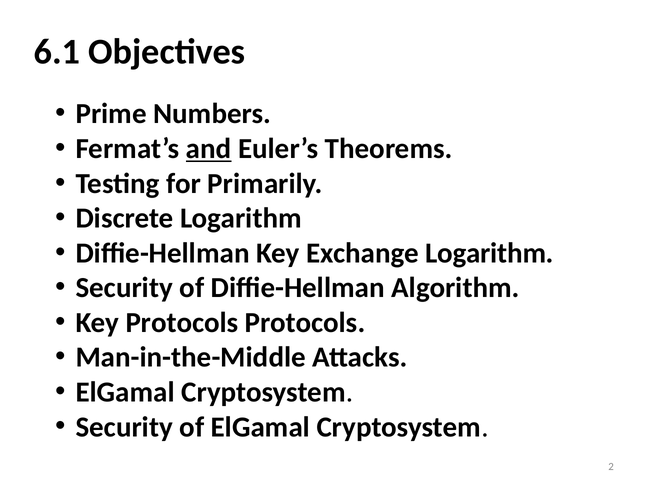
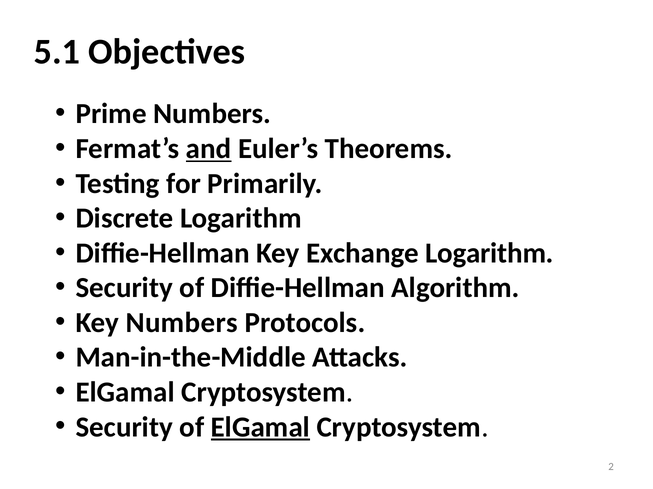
6.1: 6.1 -> 5.1 (57, 52)
Key Protocols: Protocols -> Numbers (182, 323)
ElGamal underline: none -> present (260, 428)
